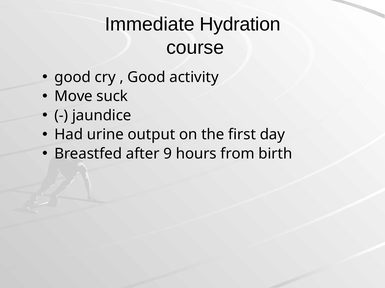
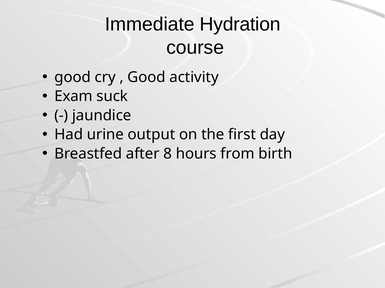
Move: Move -> Exam (74, 96)
9: 9 -> 8 (168, 154)
